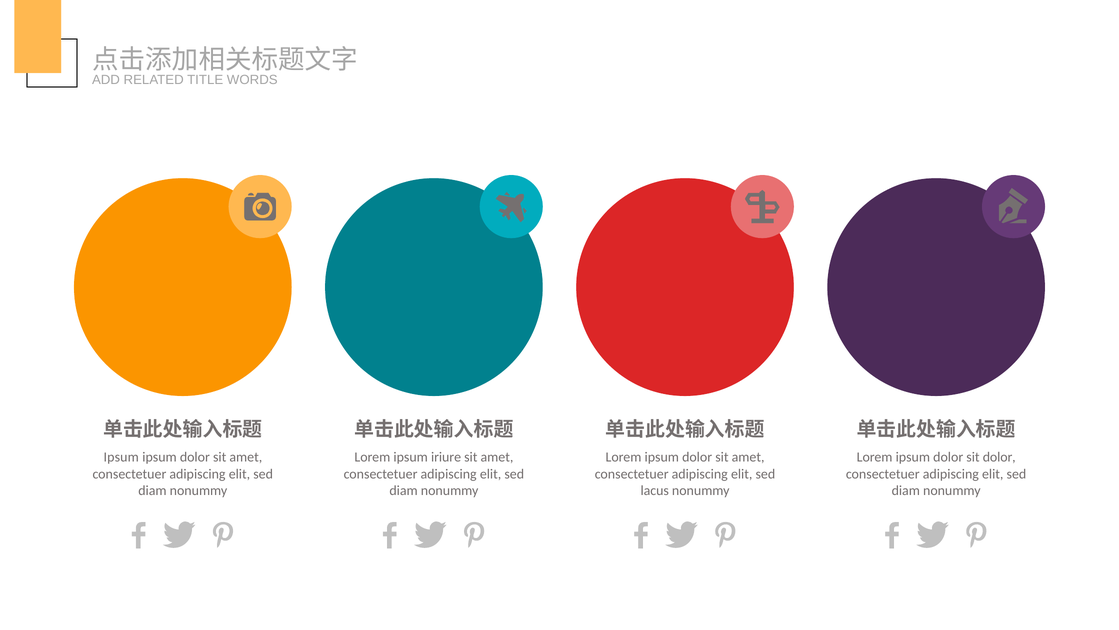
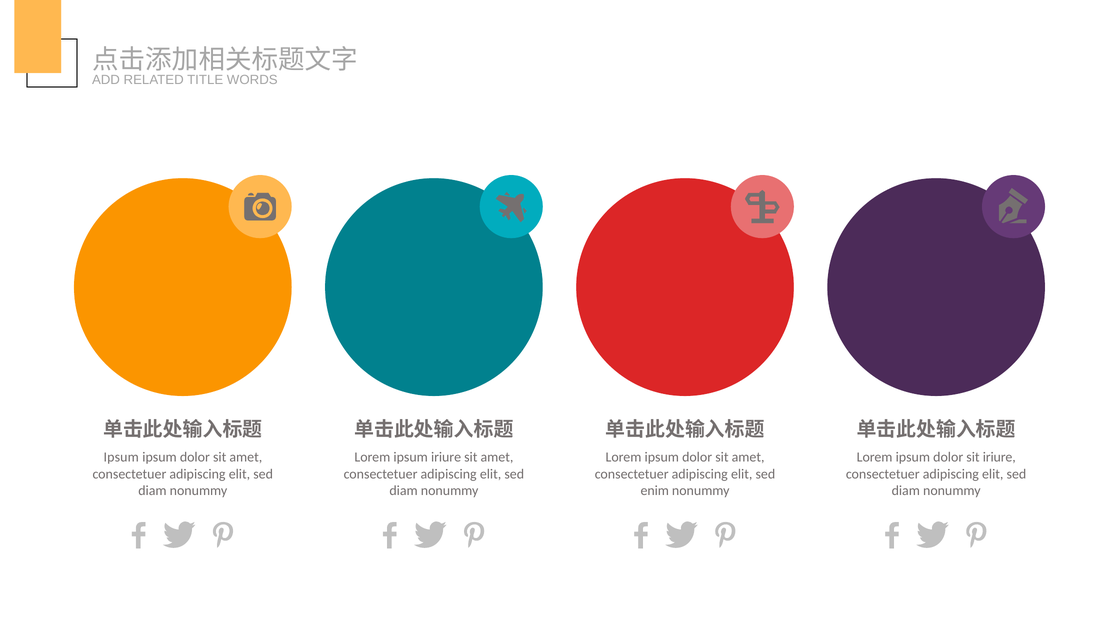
sit dolor: dolor -> iriure (999, 457)
lacus: lacus -> enim (655, 490)
